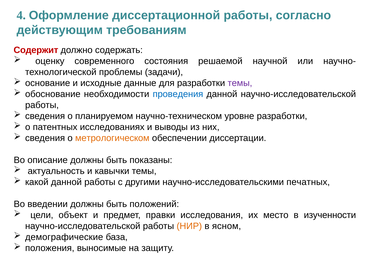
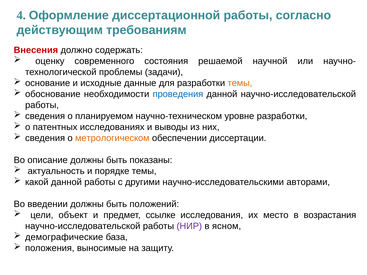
Содержит: Содержит -> Внесения (36, 50)
темы colour: purple -> orange (240, 83)
кавычки: кавычки -> порядке (112, 171)
печатных: печатных -> авторами (308, 182)
правки: правки -> ссылке (161, 215)
изученности: изученности -> возрастания (330, 215)
НИР colour: orange -> purple (189, 226)
